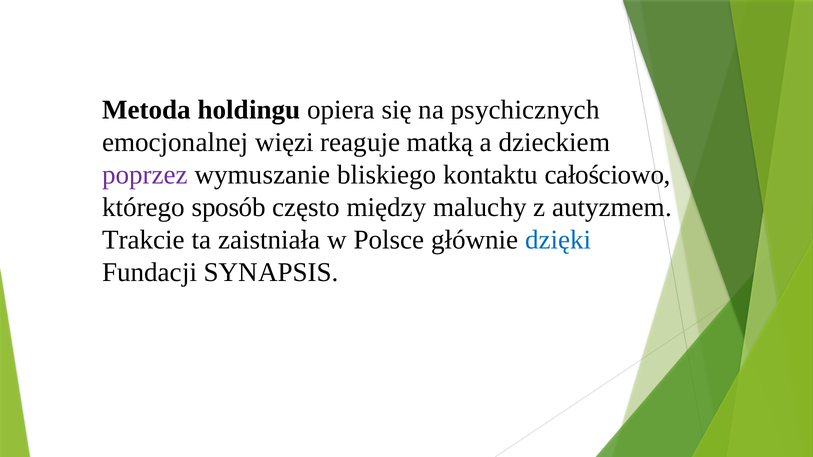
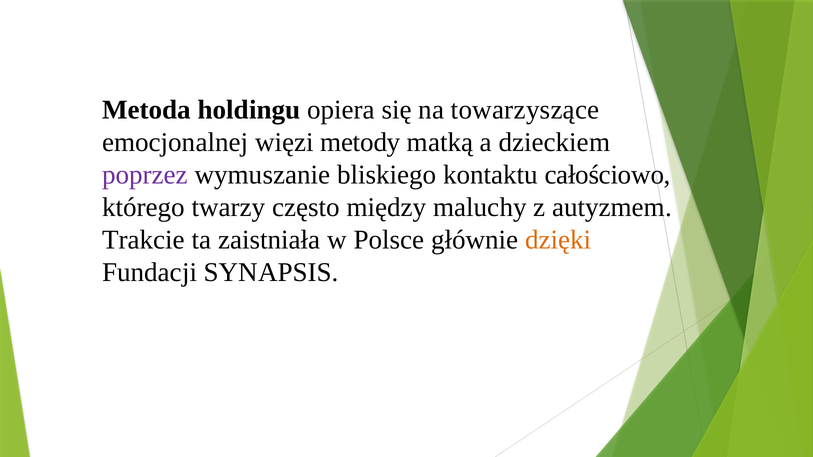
psychicznych: psychicznych -> towarzyszące (525, 110)
reaguje: reaguje -> metody (360, 142)
sposób: sposób -> twarzy (229, 207)
dzięki colour: blue -> orange (558, 240)
